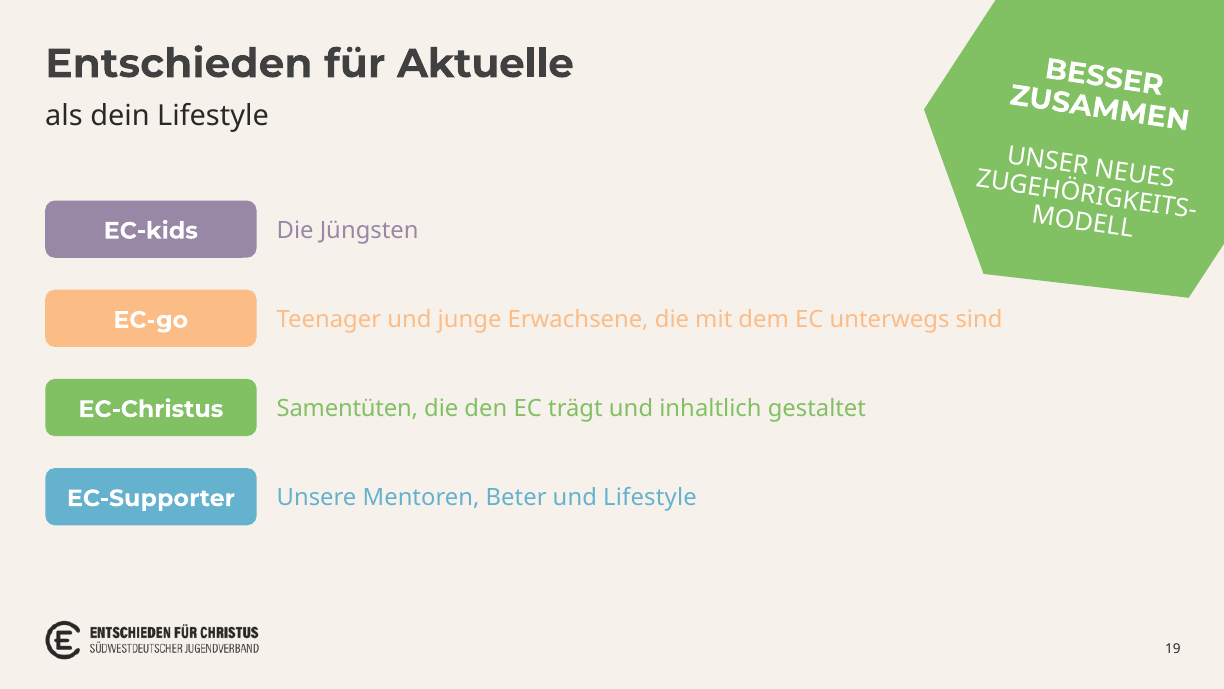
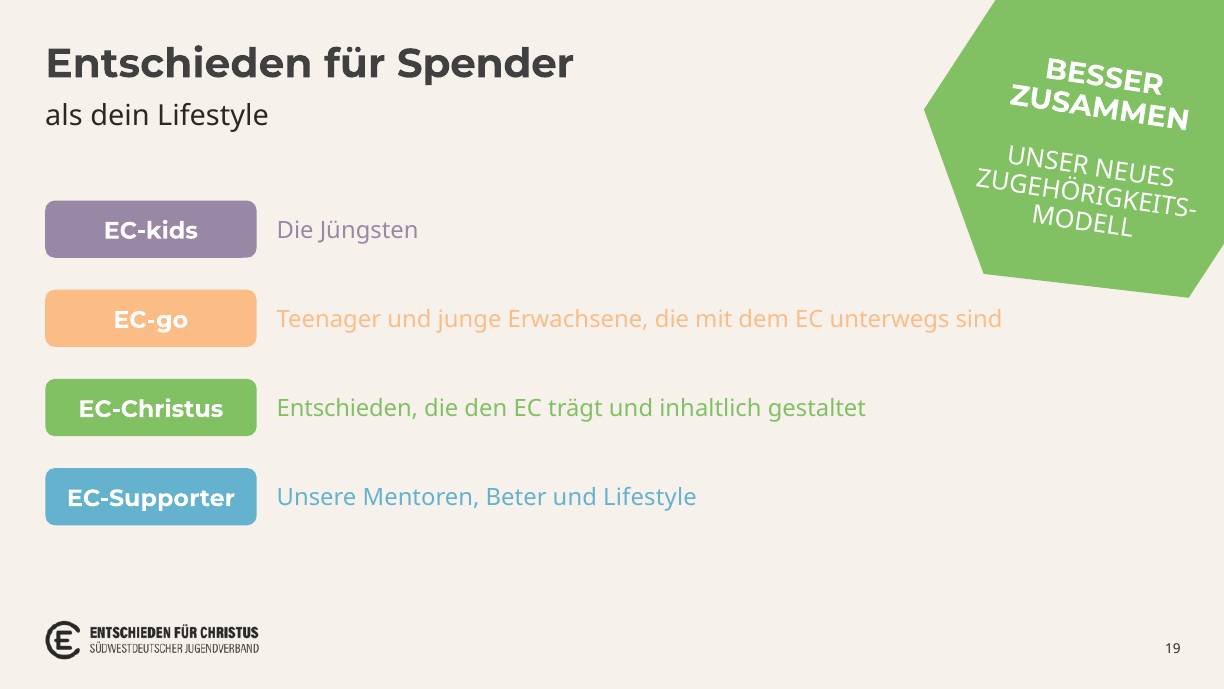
Aktuelle: Aktuelle -> Spender (485, 64)
Samentüten: Samentüten -> Entschieden (347, 408)
